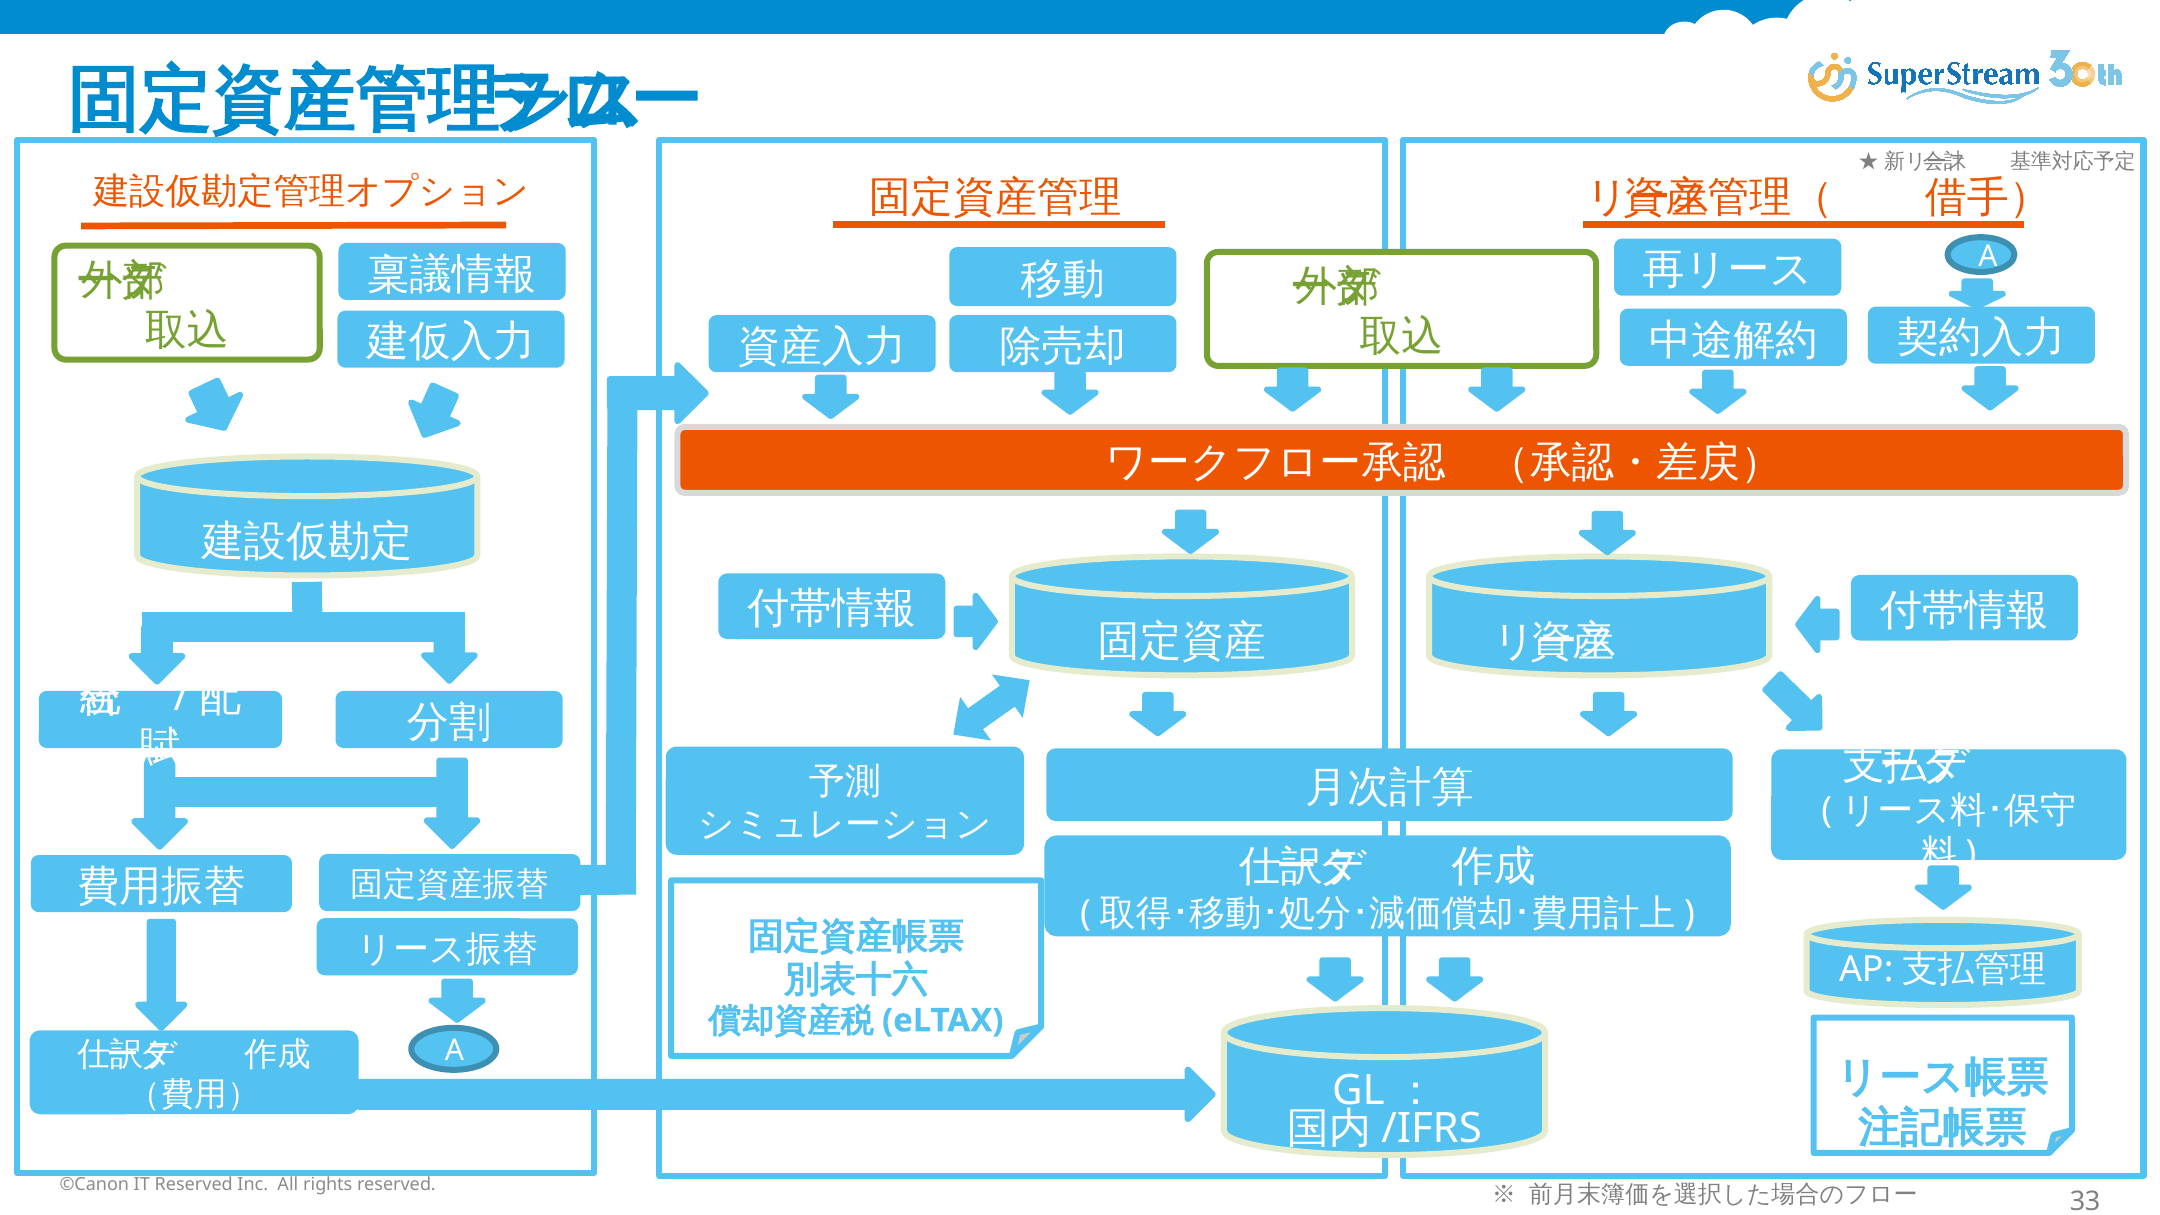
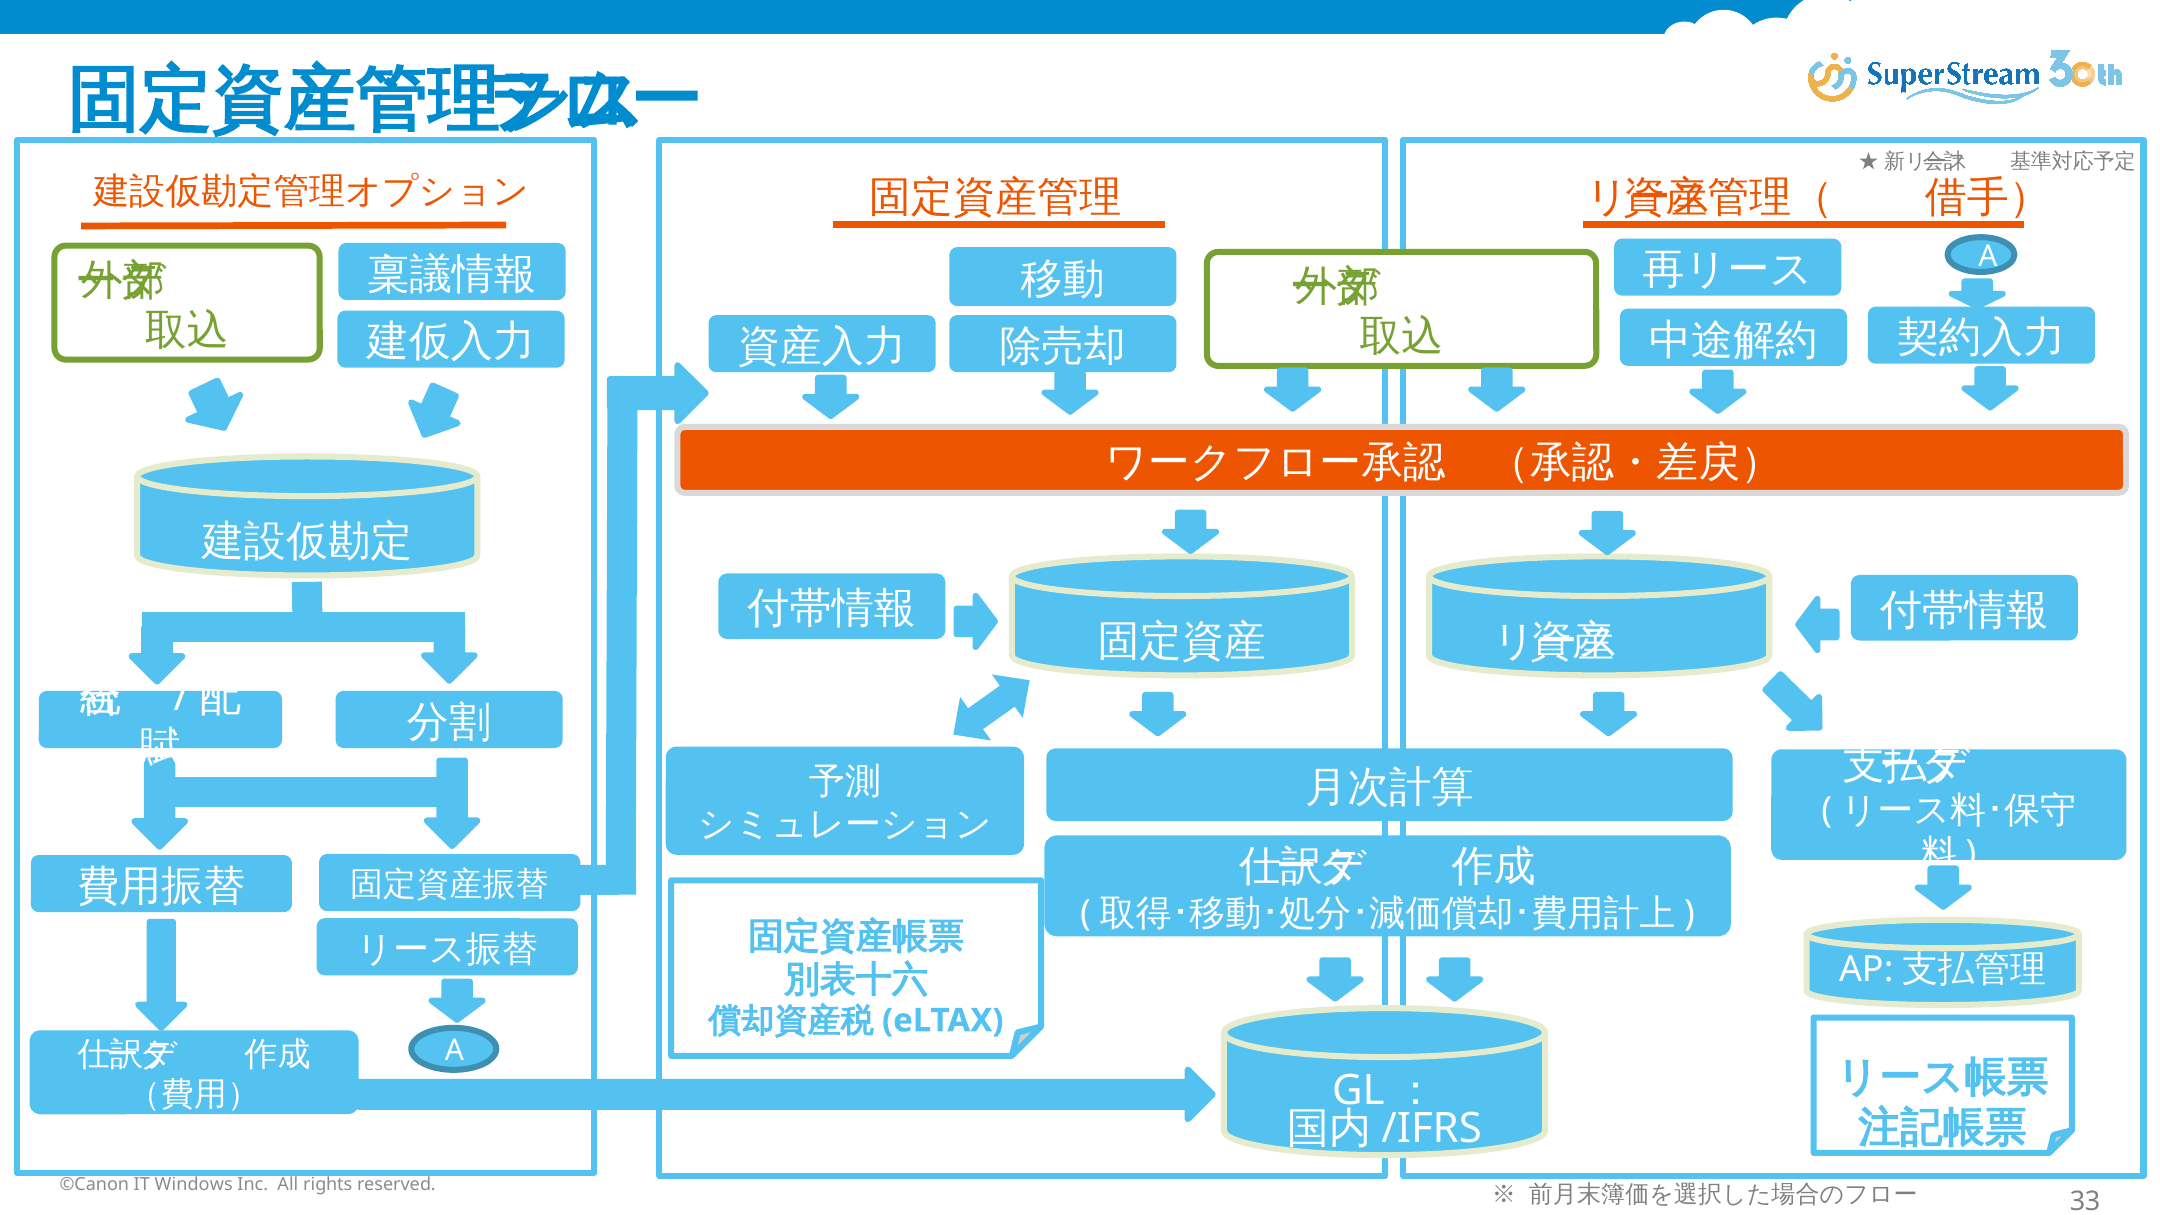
IT Reserved: Reserved -> Windows (194, 1184)
